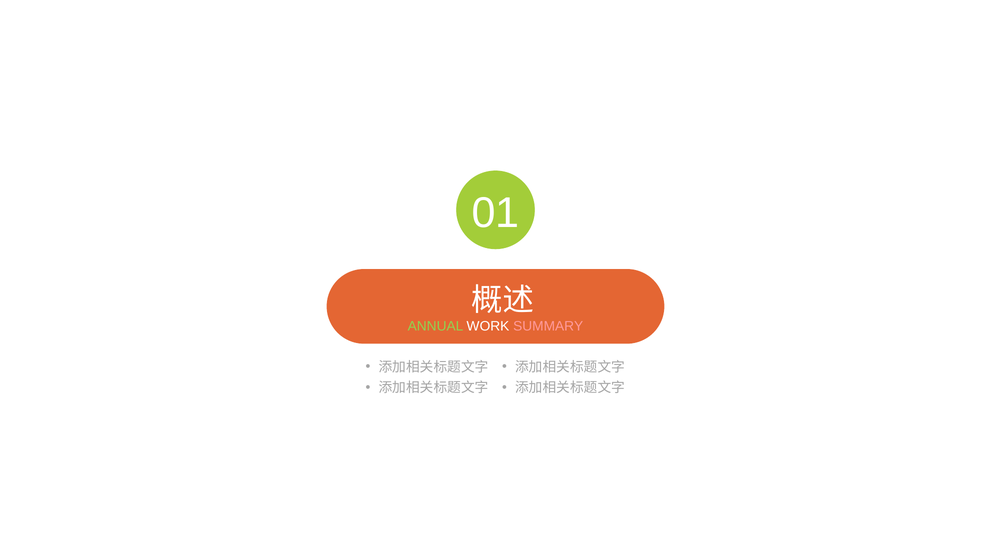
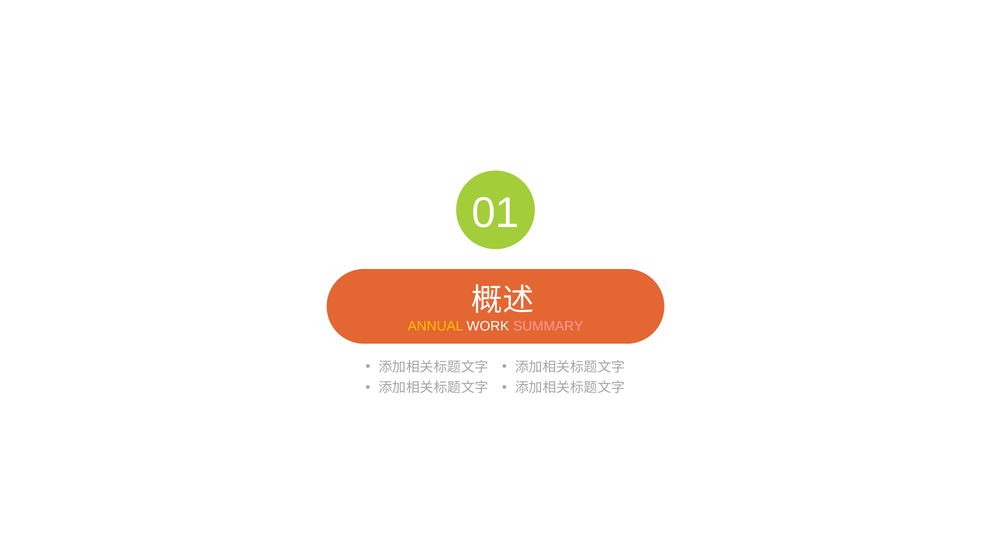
ANNUAL colour: light green -> yellow (436, 326)
